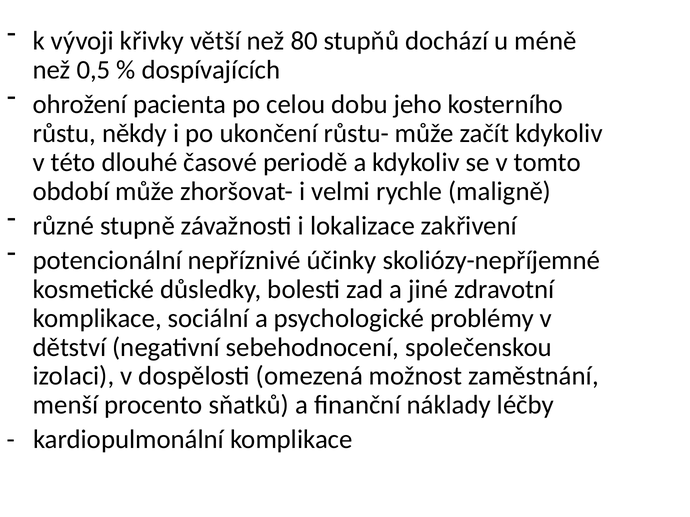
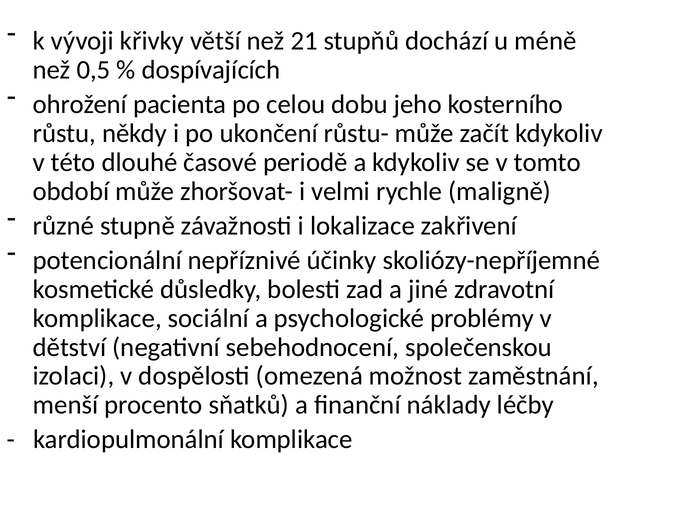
80: 80 -> 21 (304, 41)
